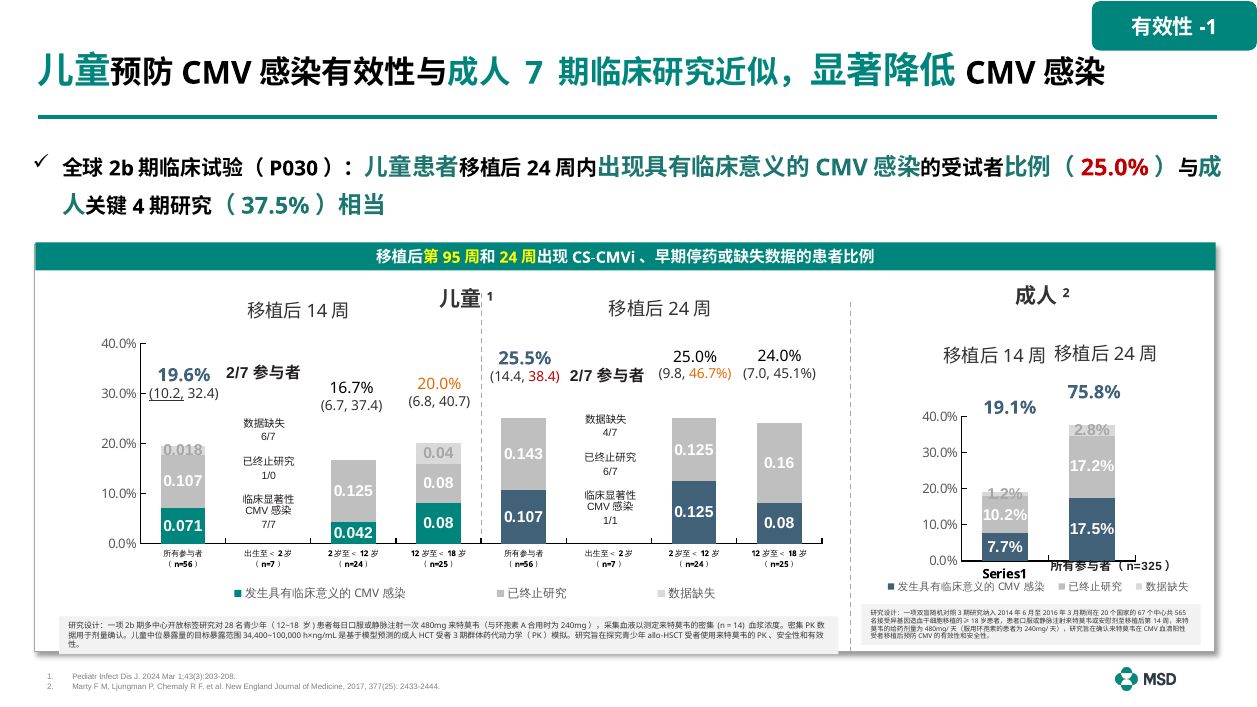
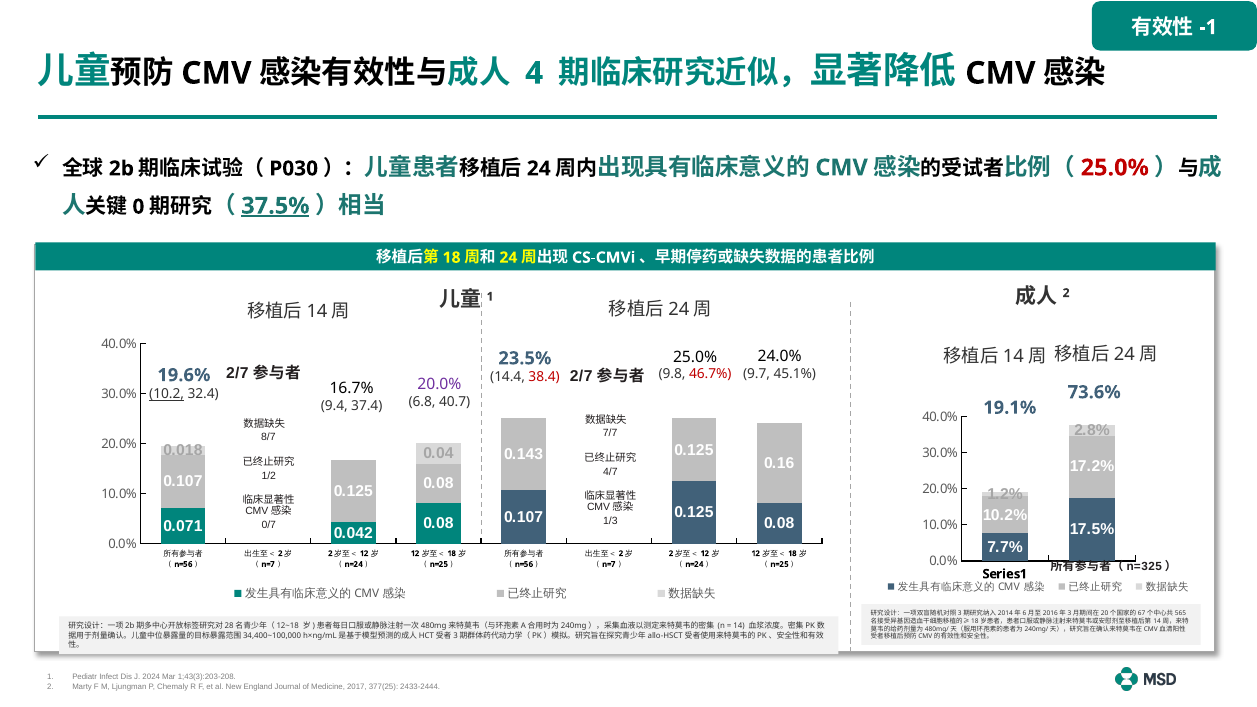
7: 7 -> 4 (534, 73)
4: 4 -> 0 (138, 207)
37.5% underline: none -> present (275, 206)
95: 95 -> 18 (452, 258)
25.5%: 25.5% -> 23.5% (525, 358)
7.0: 7.0 -> 9.7 (757, 374)
46.7% colour: orange -> red (710, 374)
20.0% colour: orange -> purple (439, 384)
75.8%: 75.8% -> 73.6% (1094, 392)
6.7: 6.7 -> 9.4 (334, 406)
4/7: 4/7 -> 7/7 (610, 433)
6/7: 6/7 -> 8/7 (268, 437)
6/7: 6/7 -> 4/7 (610, 472)
1/0: 1/0 -> 1/2 (269, 476)
1/1: 1/1 -> 1/3 (610, 521)
7/7: 7/7 -> 0/7 (269, 525)
